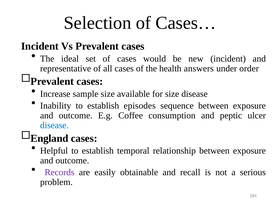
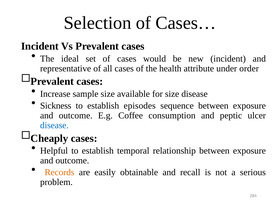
answers: answers -> attribute (199, 68)
Inability: Inability -> Sickness (56, 105)
England: England -> Cheaply (49, 138)
Records colour: purple -> orange (60, 172)
